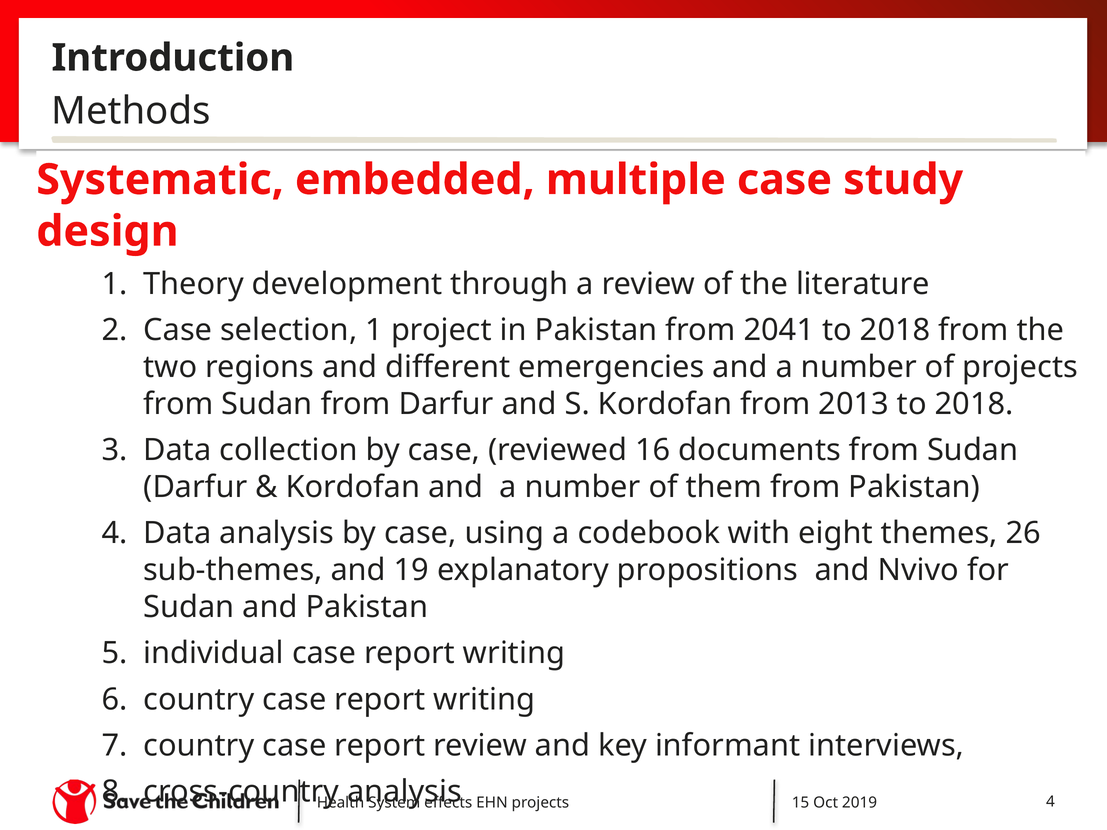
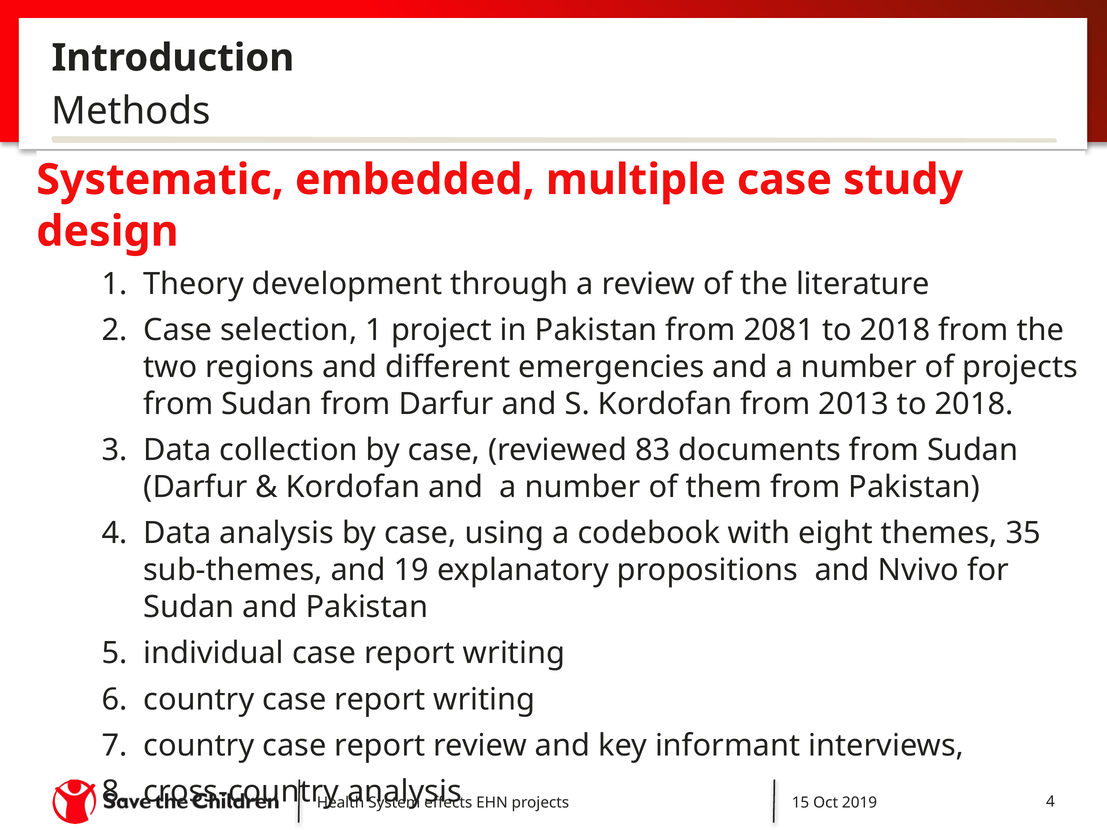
2041: 2041 -> 2081 (779, 330)
16: 16 -> 83 (653, 450)
26: 26 -> 35 (1023, 533)
